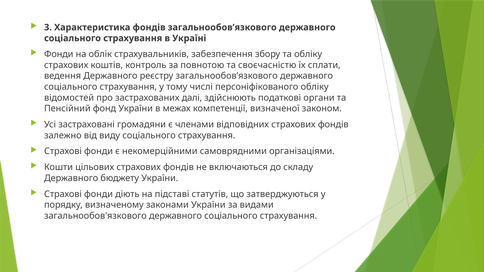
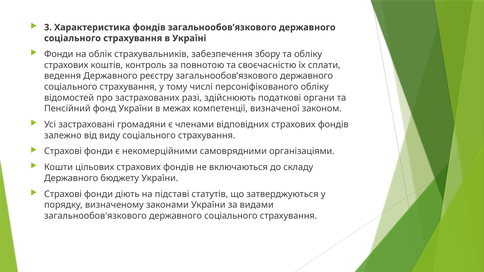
далі: далі -> разі (192, 98)
